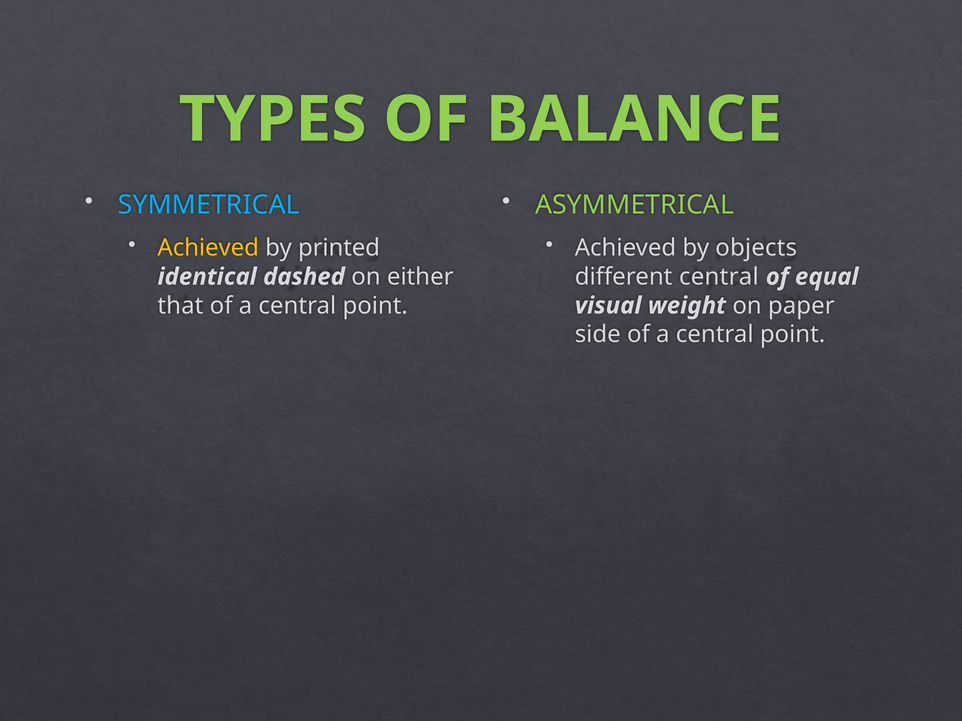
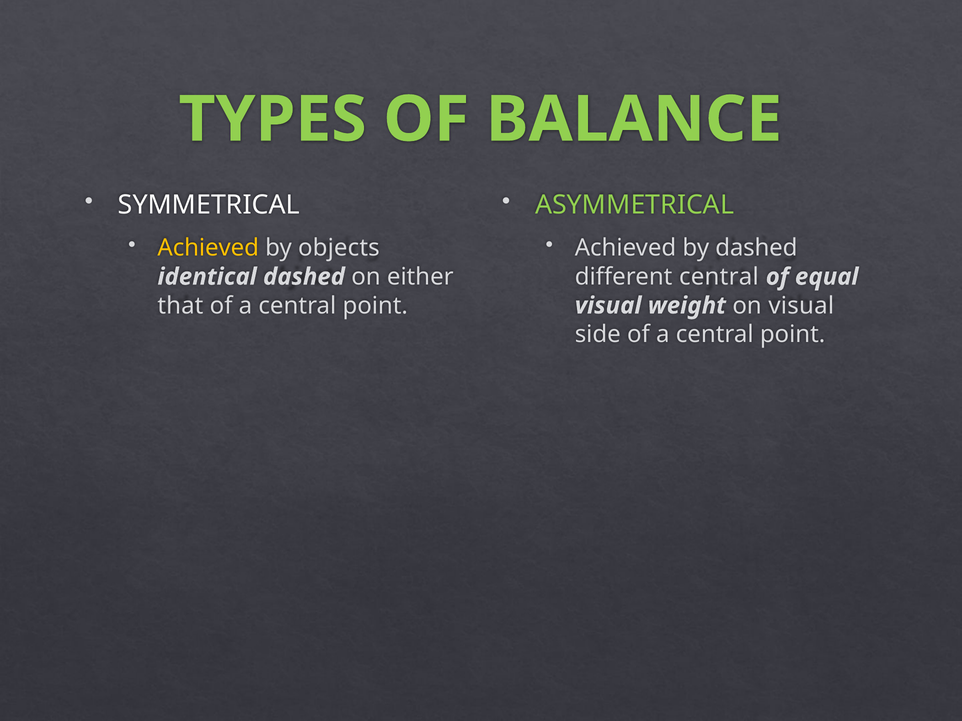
SYMMETRICAL colour: light blue -> white (209, 205)
printed: printed -> objects (339, 248)
by objects: objects -> dashed (756, 248)
on paper: paper -> visual (801, 306)
